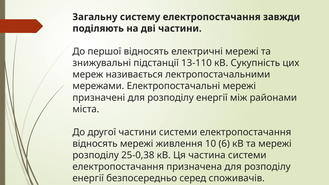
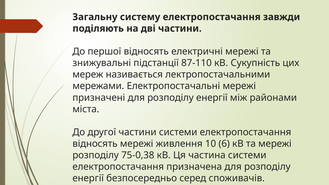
13-110: 13-110 -> 87-110 (196, 63)
25-0,38: 25-0,38 -> 75-0,38 (138, 155)
